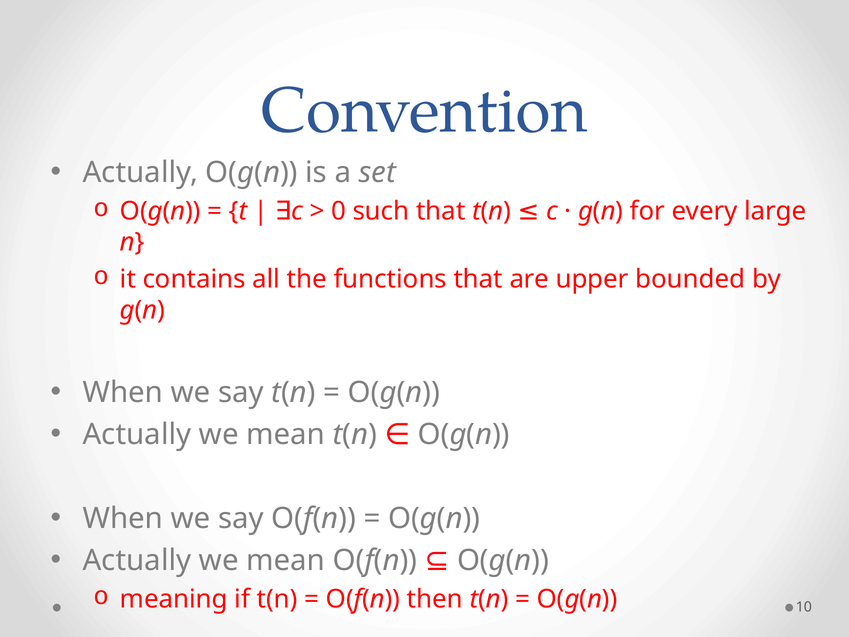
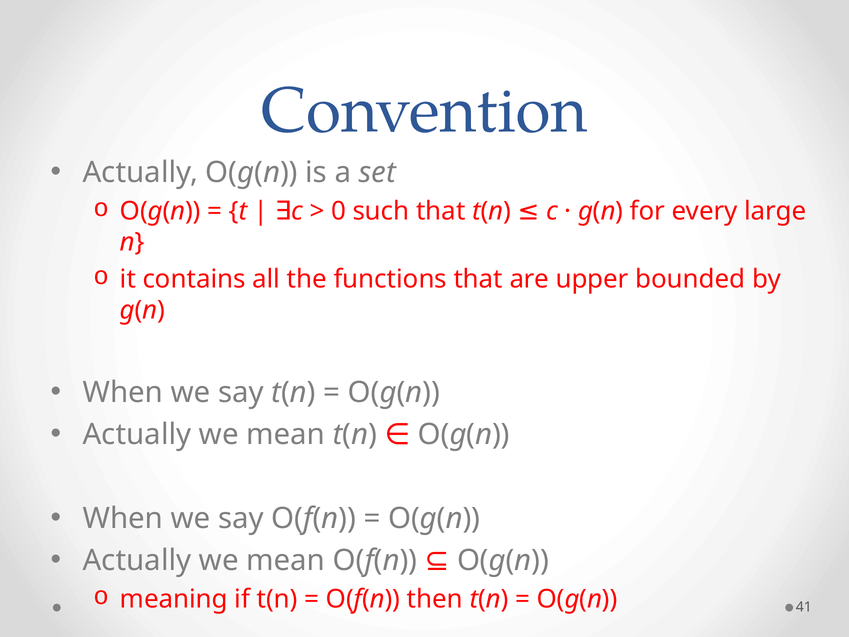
10: 10 -> 41 (804, 607)
